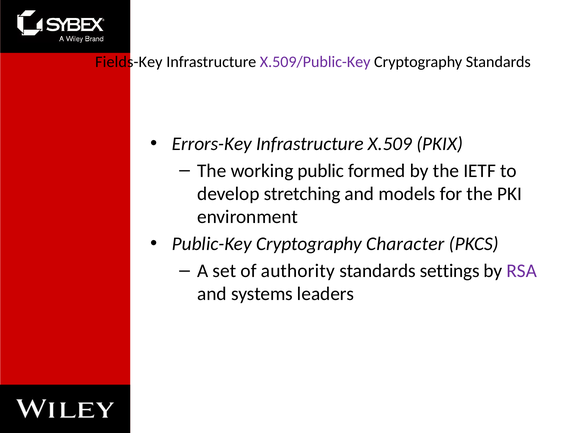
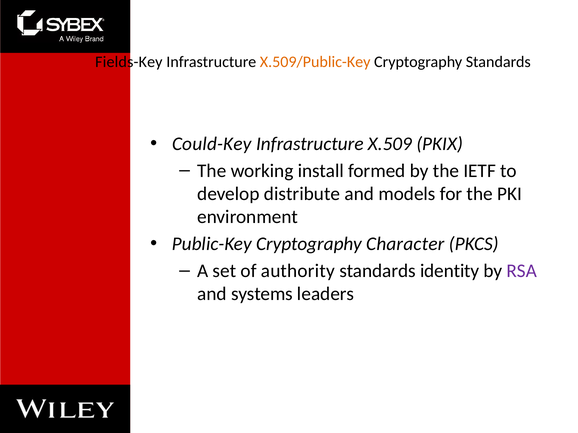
X.509/Public-Key colour: purple -> orange (315, 62)
Errors-Key: Errors-Key -> Could-Key (212, 144)
public: public -> install (321, 171)
stretching: stretching -> distribute (302, 194)
settings: settings -> identity (450, 271)
